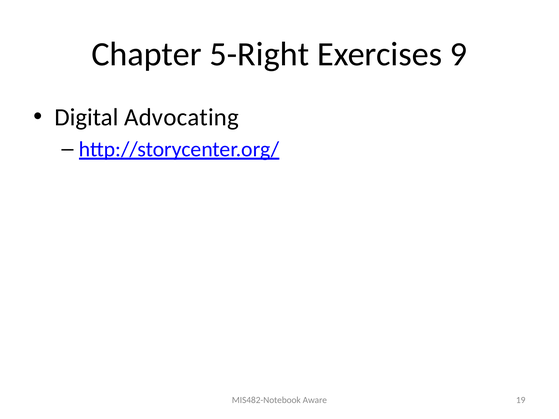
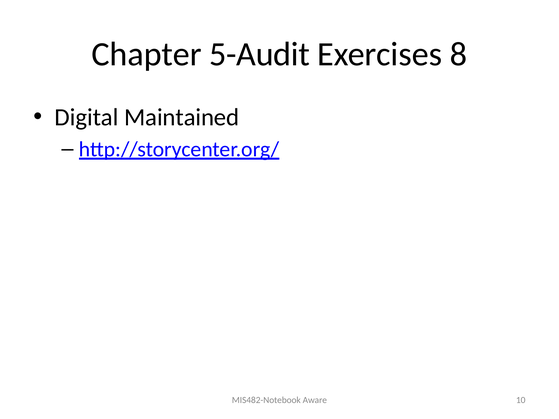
5-Right: 5-Right -> 5-Audit (260, 54)
9: 9 -> 8 (458, 54)
Advocating: Advocating -> Maintained (182, 117)
19: 19 -> 10 (521, 400)
